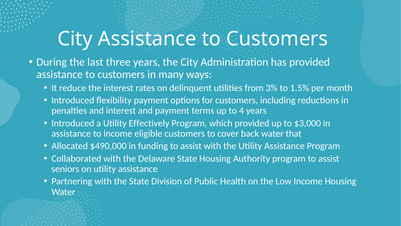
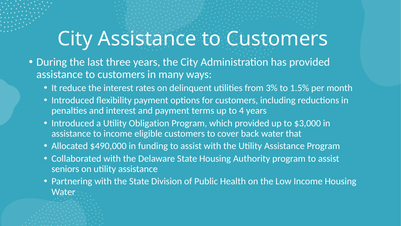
Effectively: Effectively -> Obligation (149, 123)
